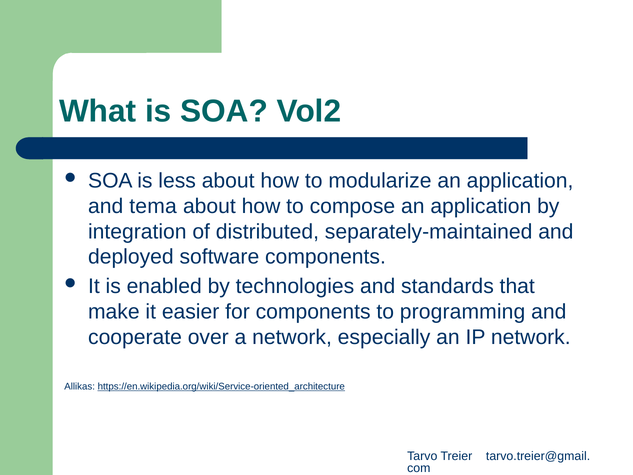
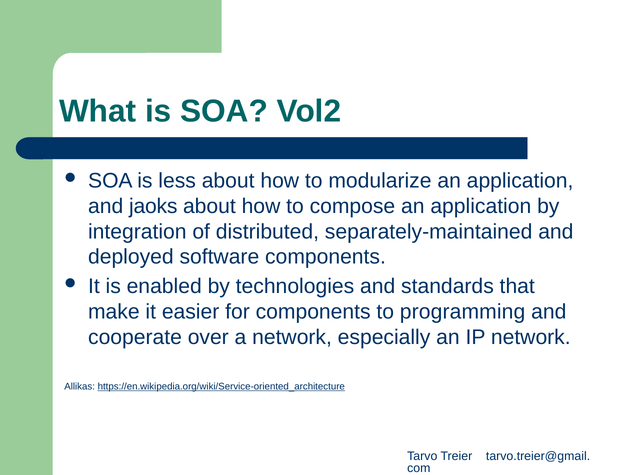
tema: tema -> jaoks (153, 206)
